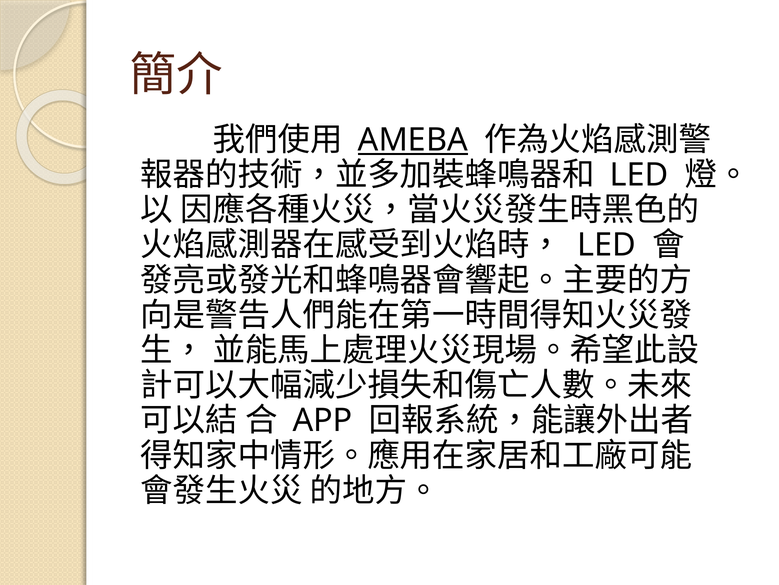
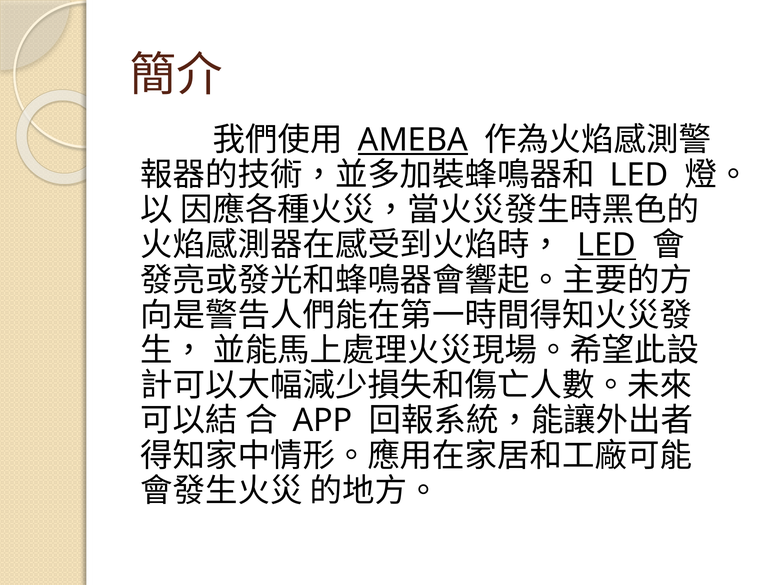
LED underline: none -> present (607, 245)
